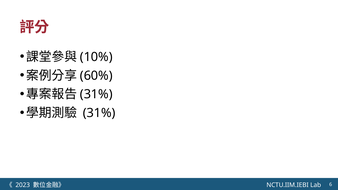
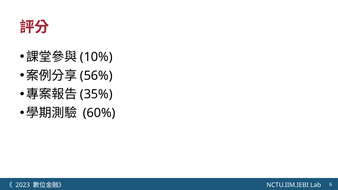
60%: 60% -> 56% (96, 76)
31%: 31% -> 35% (96, 94)
31%: 31% -> 60% (99, 113)
